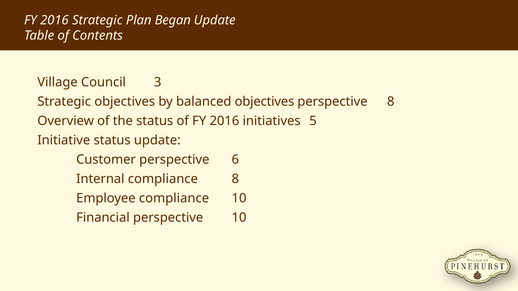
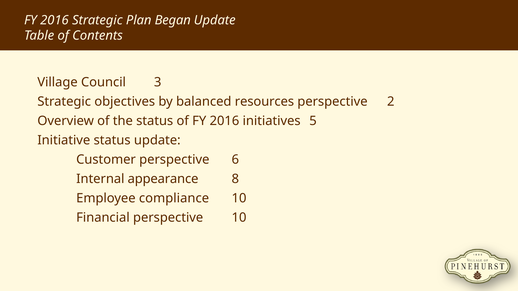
balanced objectives: objectives -> resources (264, 102)
perspective 8: 8 -> 2 (391, 102)
Internal compliance: compliance -> appearance (163, 179)
